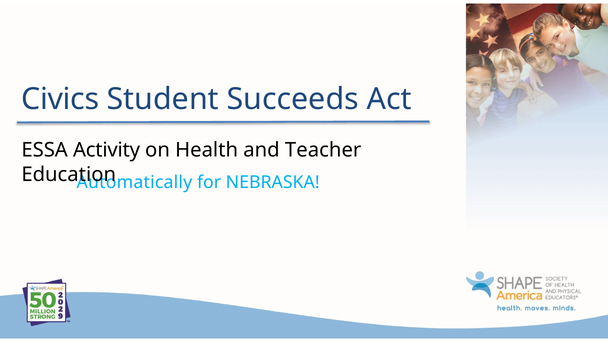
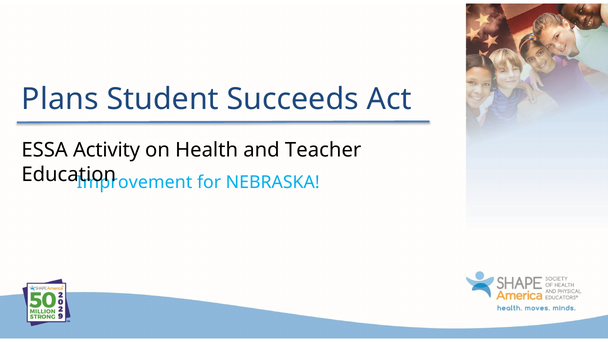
Civics: Civics -> Plans (60, 99)
Automatically: Automatically -> Improvement (134, 182)
